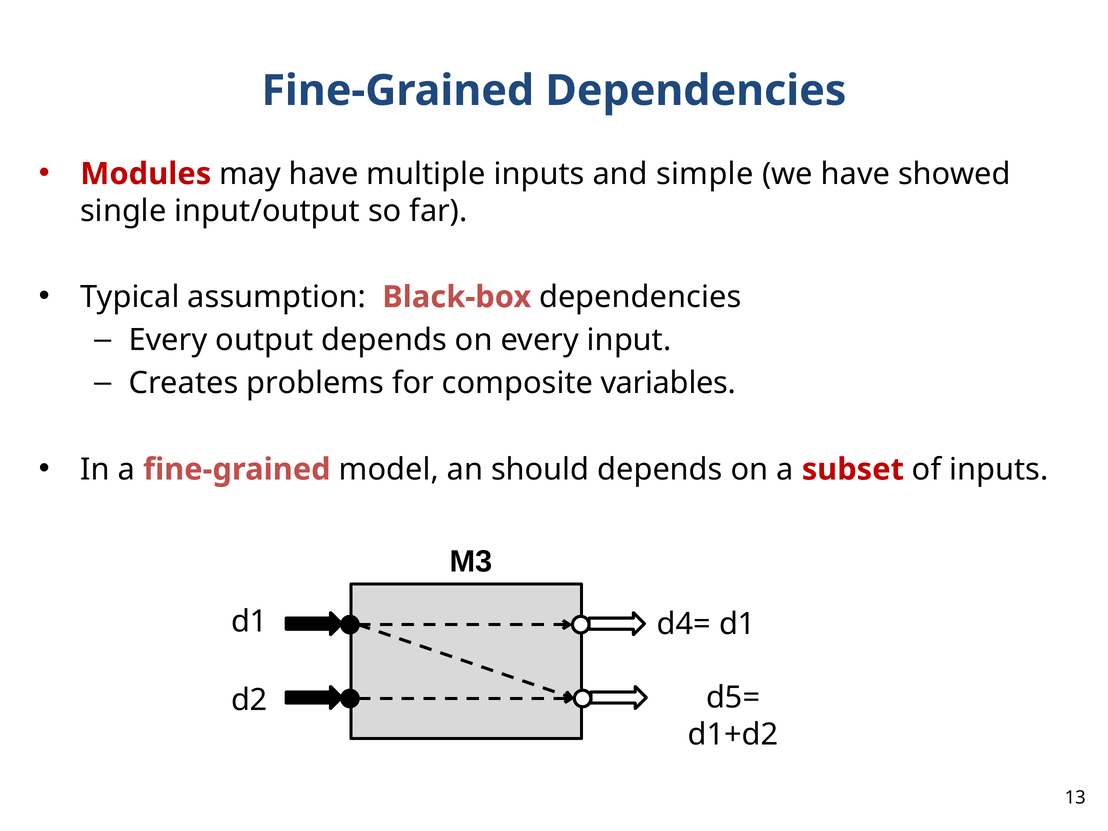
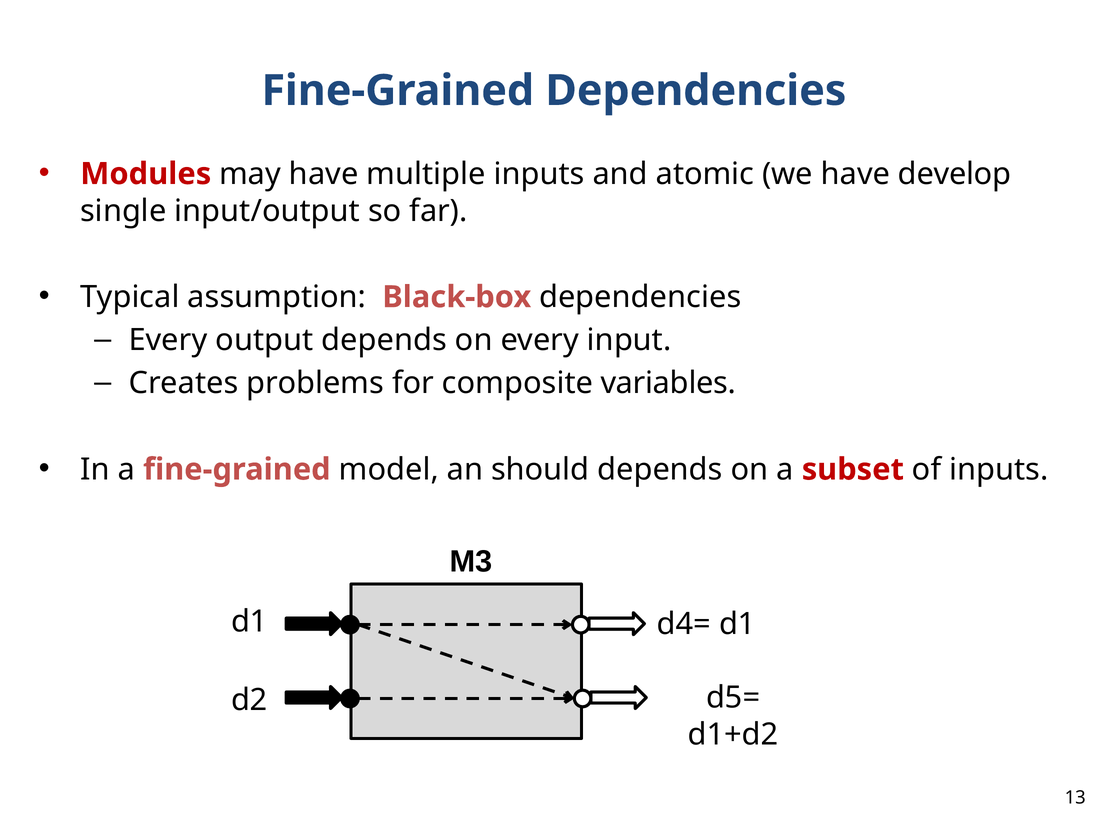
simple: simple -> atomic (705, 174)
showed: showed -> develop (954, 174)
